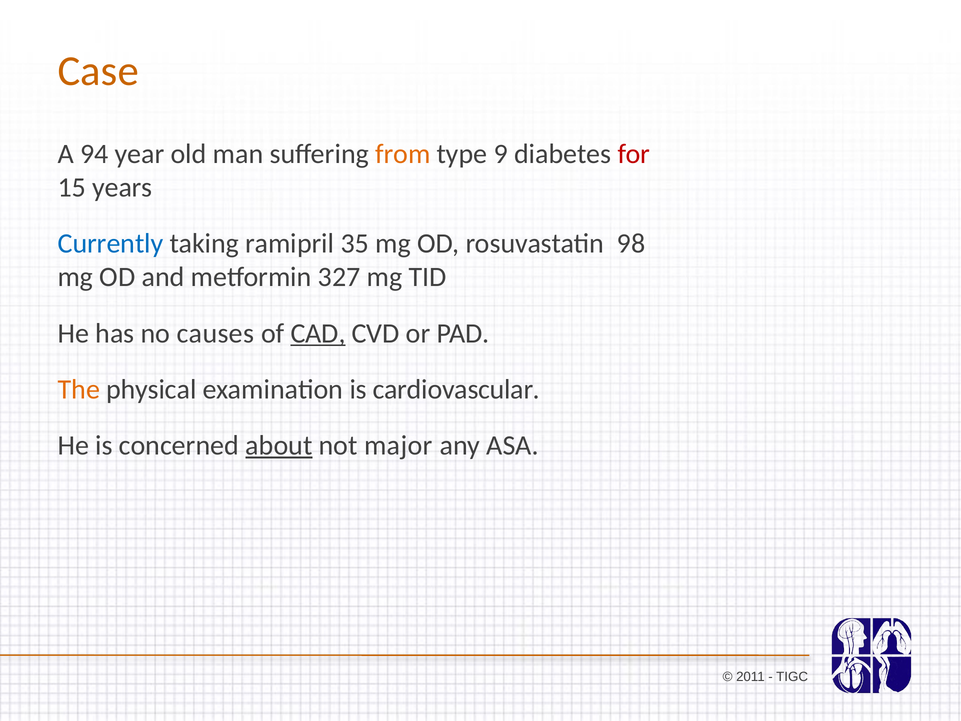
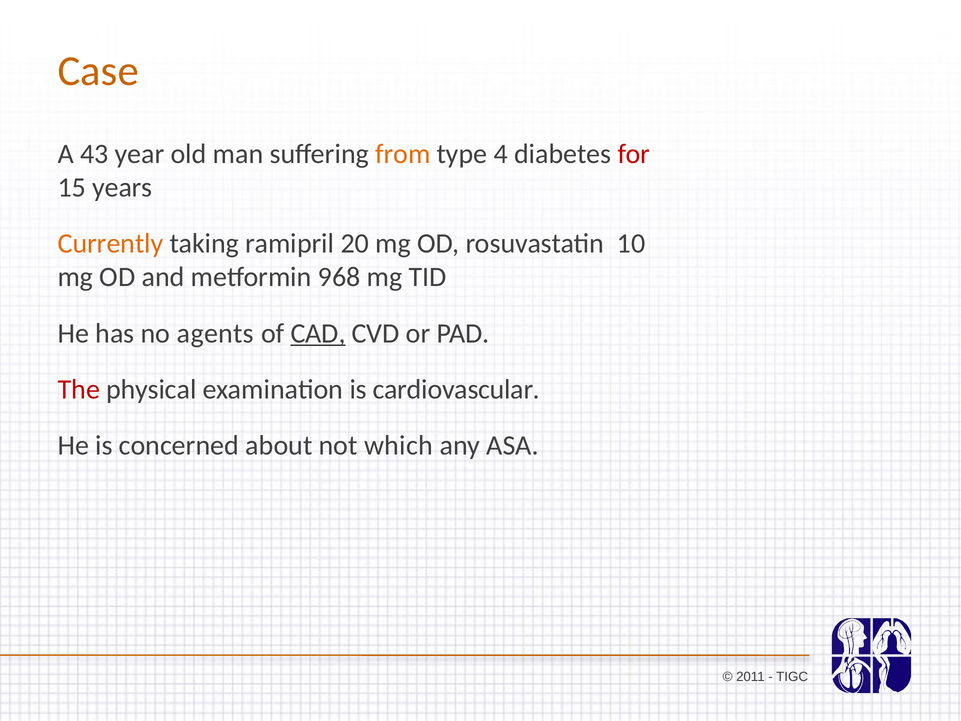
94: 94 -> 43 (94, 154)
9: 9 -> 4 (501, 154)
Currently colour: blue -> orange (111, 243)
35: 35 -> 20 (355, 243)
98: 98 -> 10 (631, 243)
327: 327 -> 968 (339, 277)
causes: causes -> agents (215, 333)
The colour: orange -> red (79, 389)
about underline: present -> none (279, 445)
major: major -> which (398, 445)
